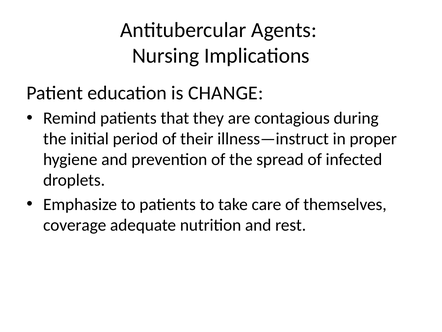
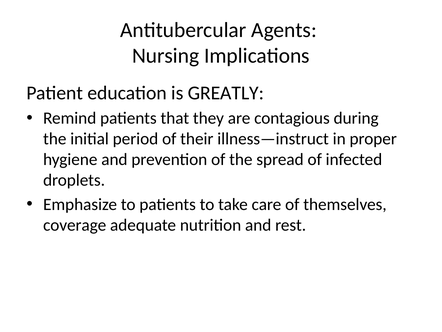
CHANGE: CHANGE -> GREATLY (226, 93)
